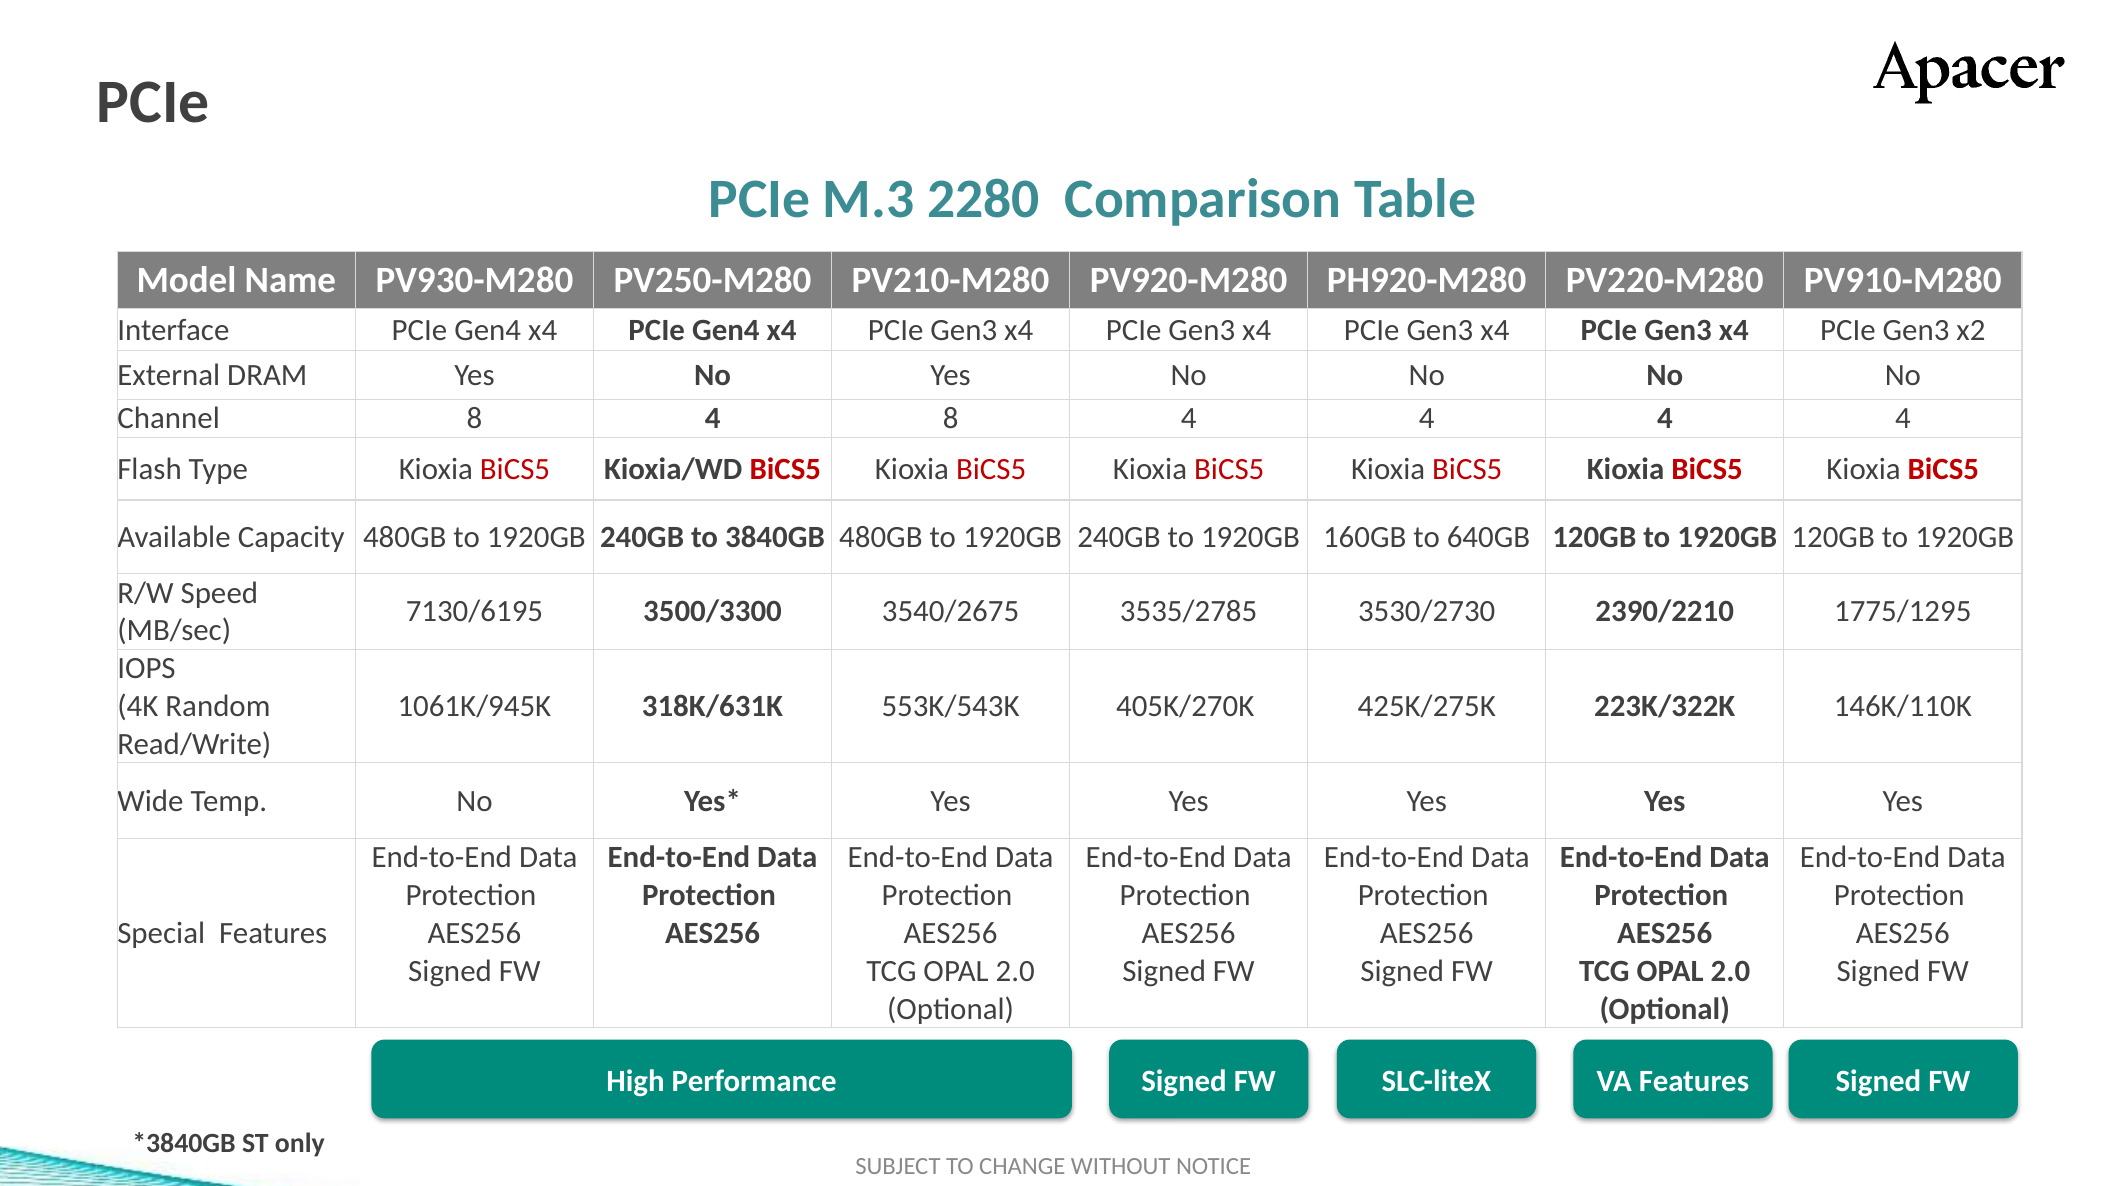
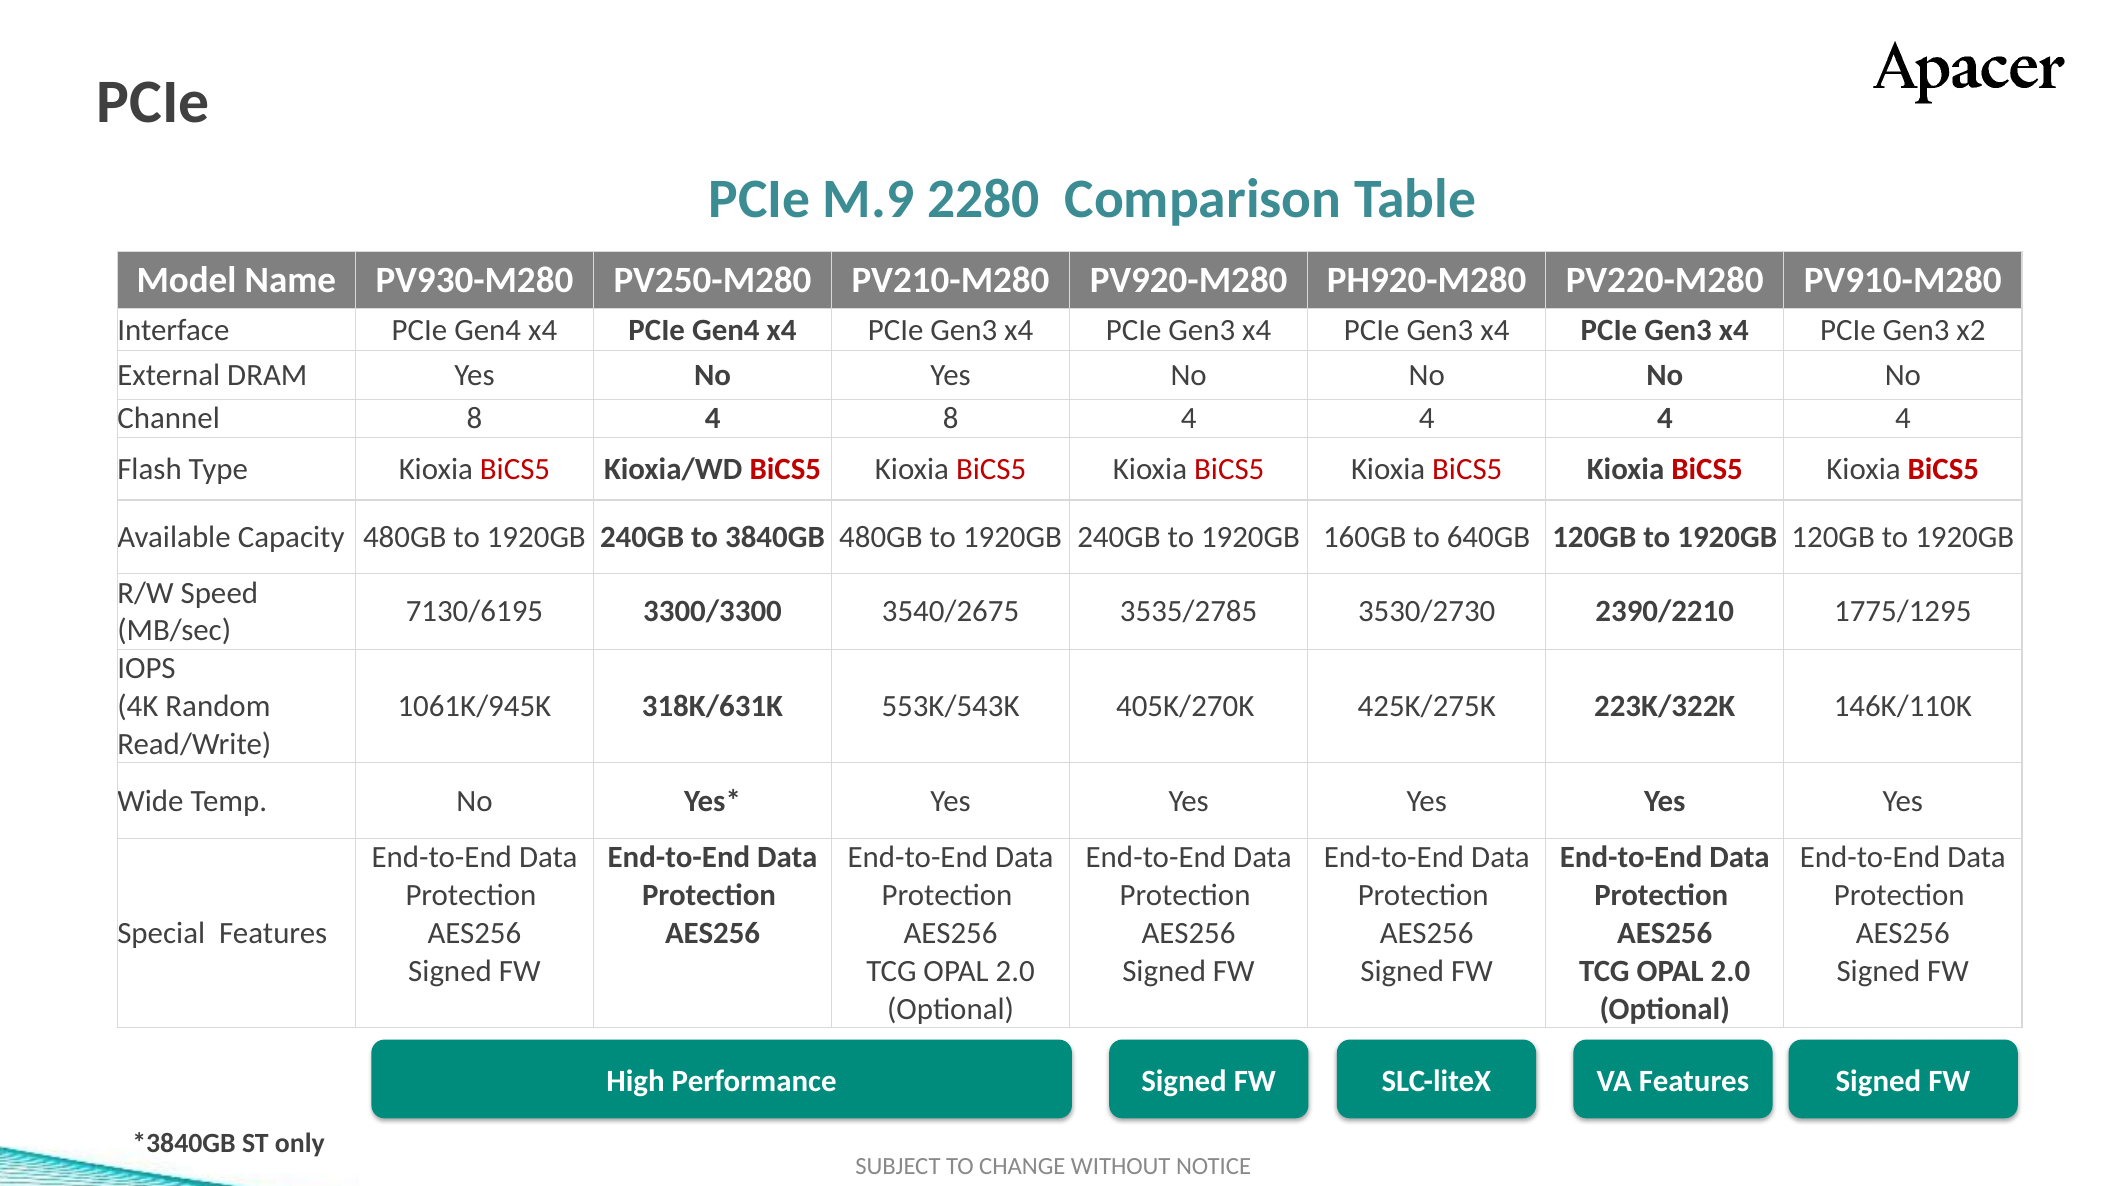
M.3: M.3 -> M.9 (869, 199)
3500/3300: 3500/3300 -> 3300/3300 (713, 612)
